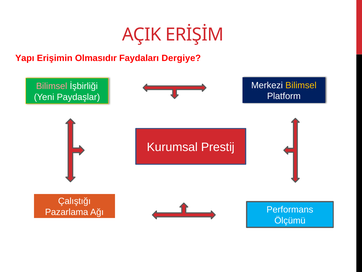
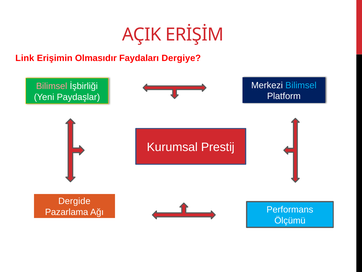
Yapı: Yapı -> Link (25, 58)
Bilimsel colour: yellow -> light blue (301, 85)
Çalıştığı: Çalıştığı -> Dergide (74, 201)
